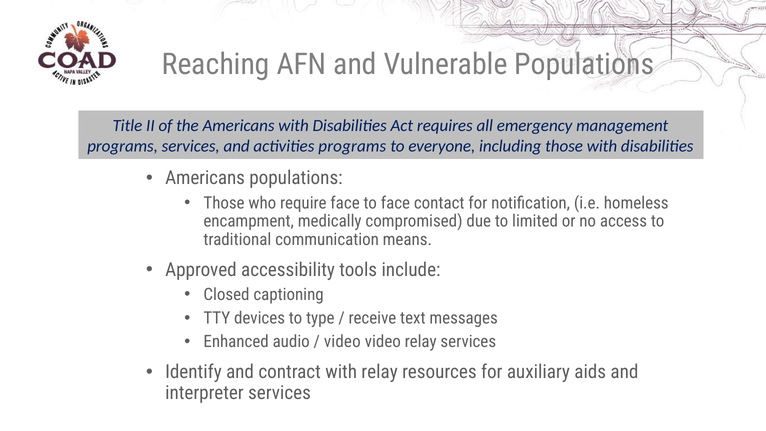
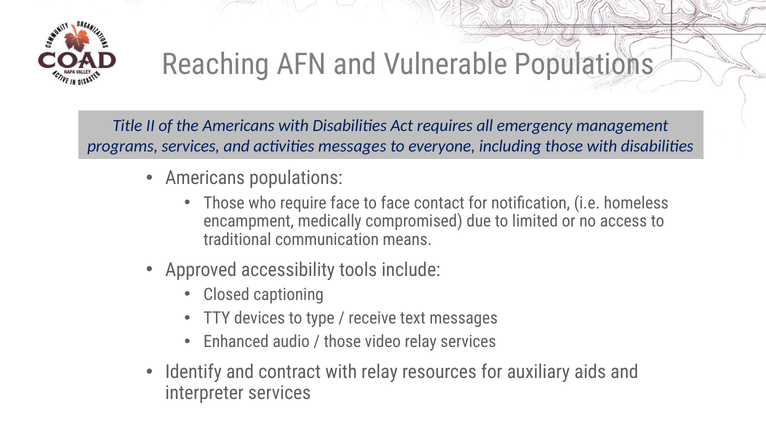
activities programs: programs -> messages (352, 146)
video: video -> those (342, 342)
